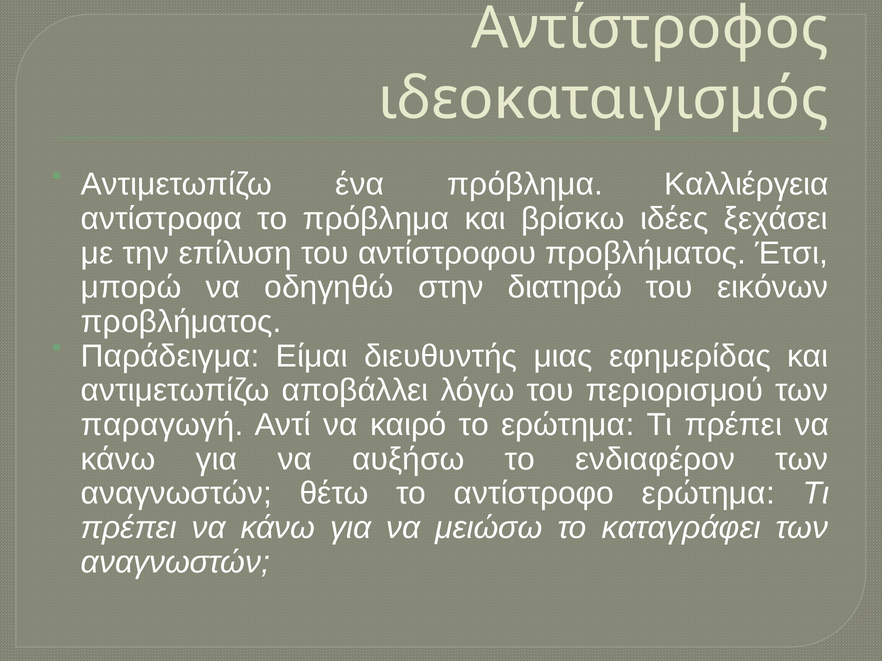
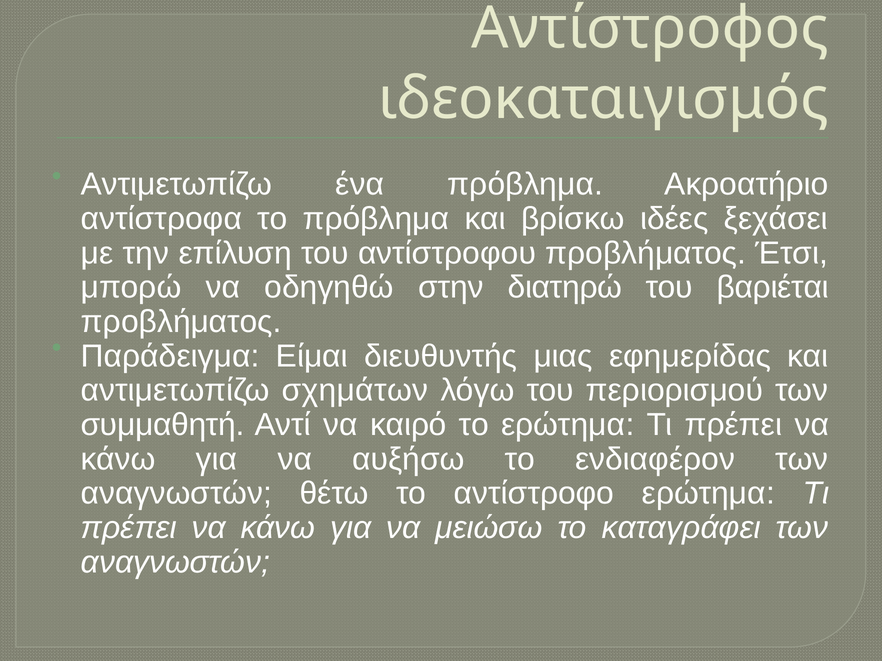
Καλλιέργεια: Καλλιέργεια -> Ακροατήριο (746, 184)
εικόνων: εικόνων -> βαριέται (773, 288)
αποβάλλει: αποβάλλει -> σχημάτων (355, 391)
παραγωγή: παραγωγή -> συμμαθητή (163, 425)
